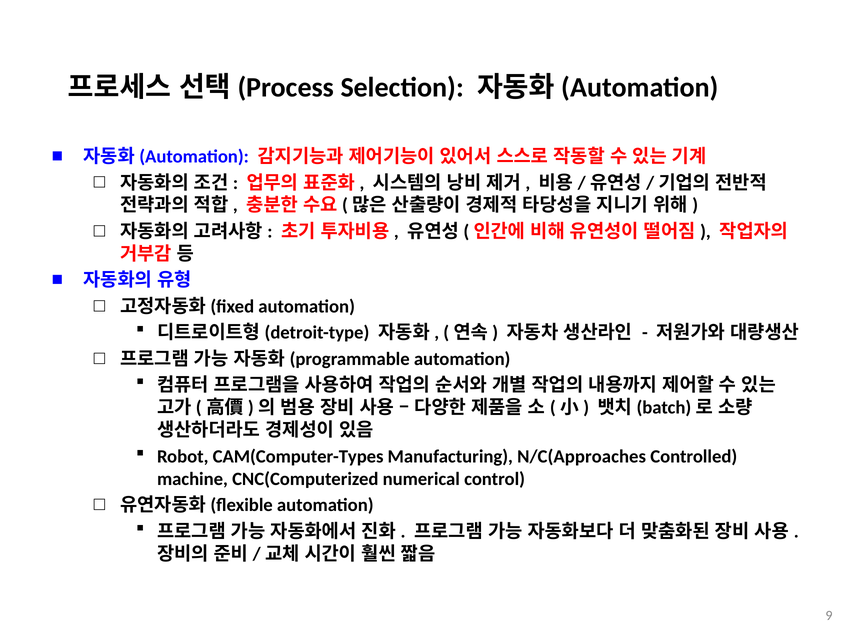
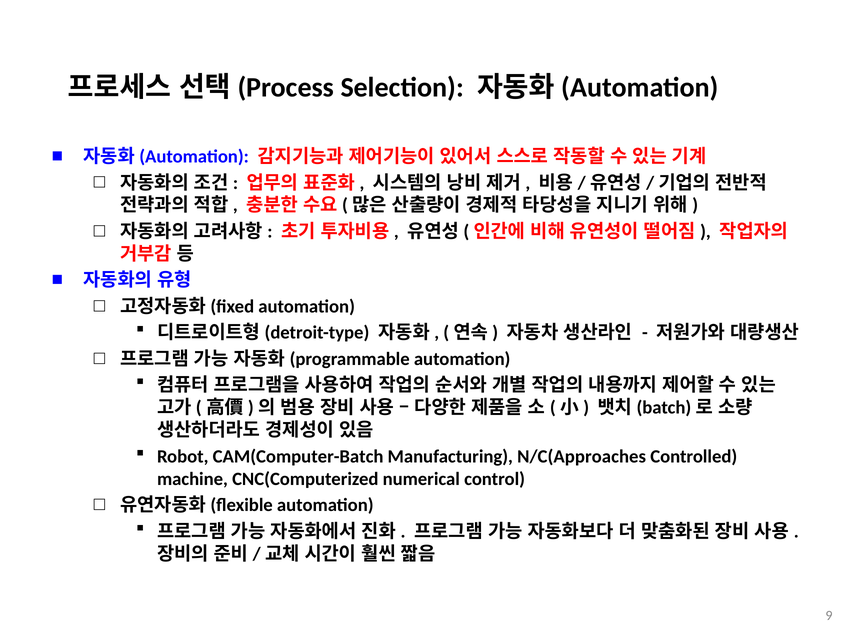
CAM(Computer-Types: CAM(Computer-Types -> CAM(Computer-Batch (298, 456)
